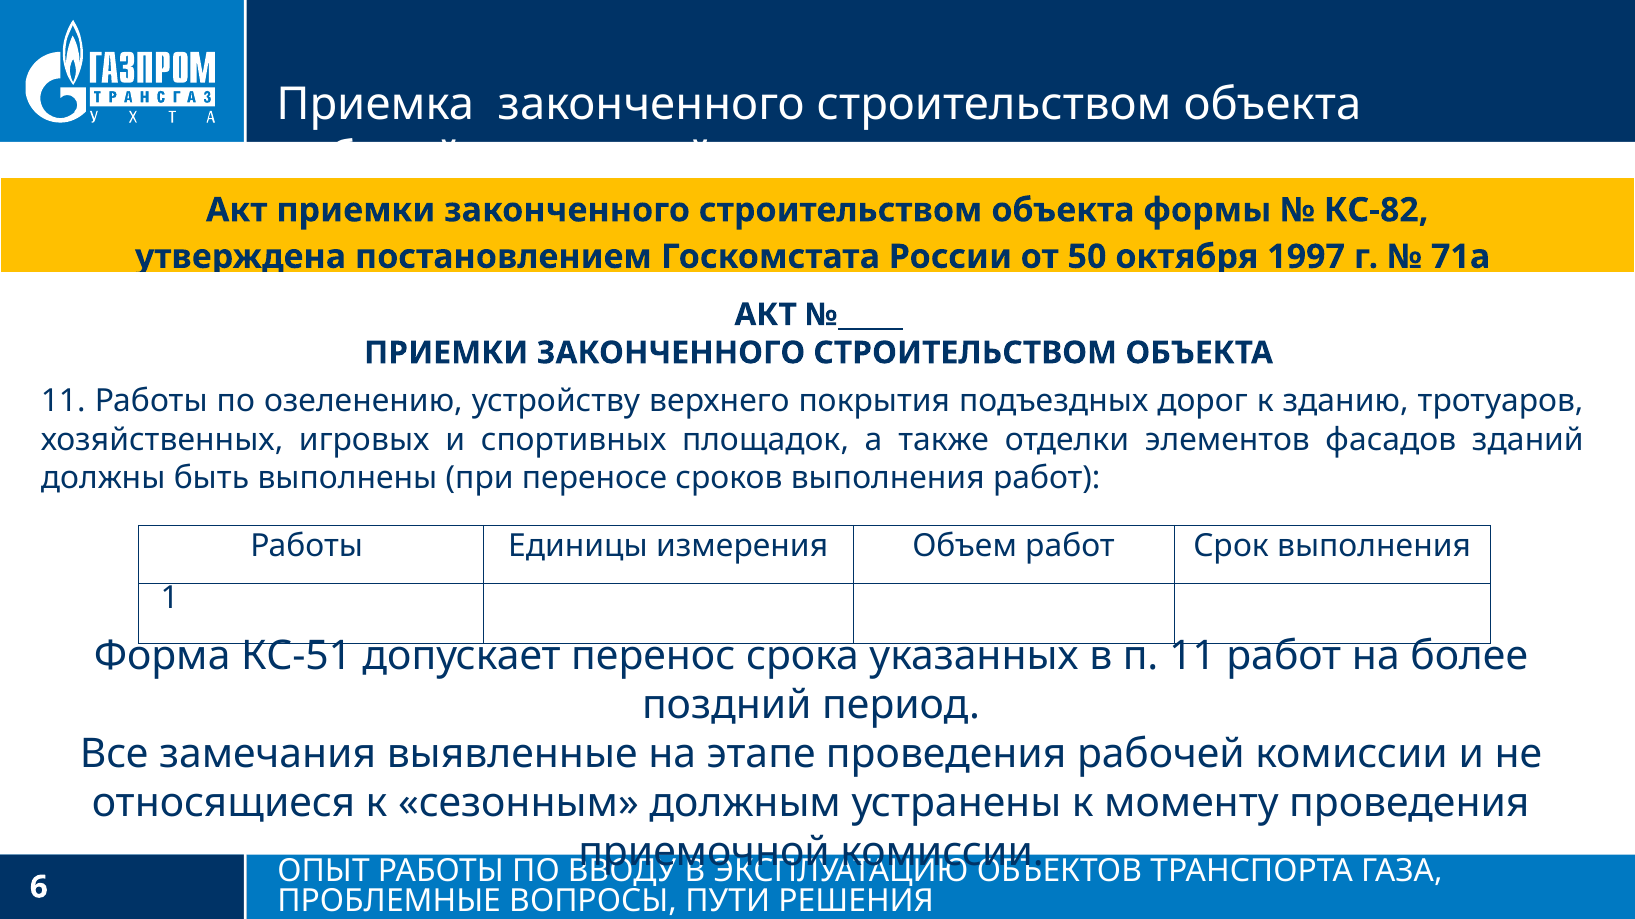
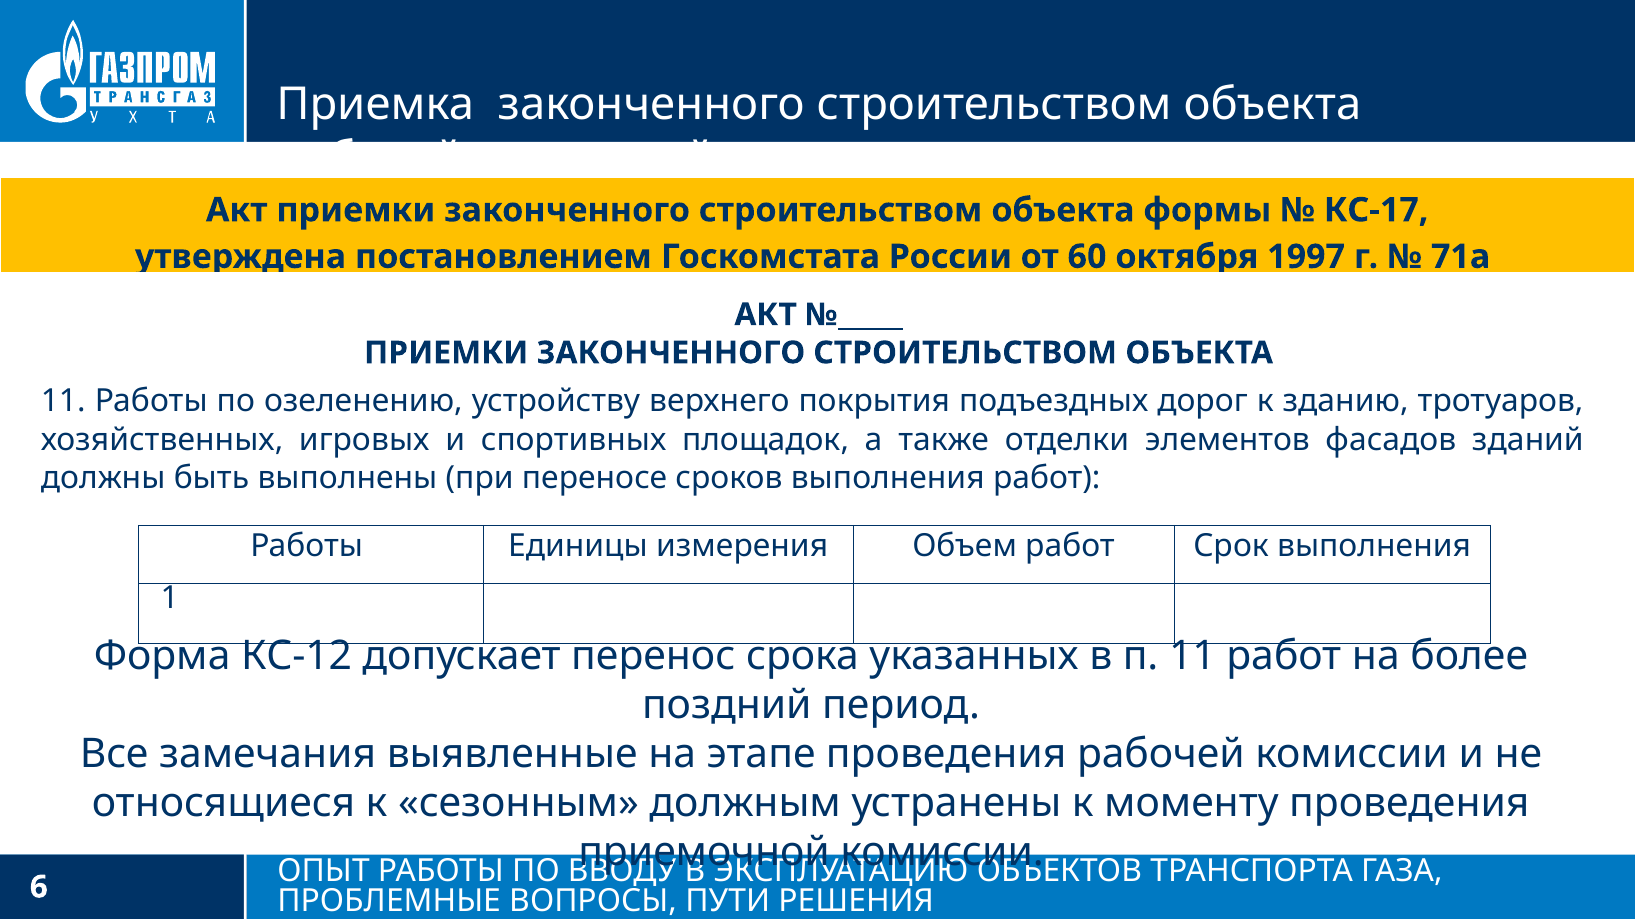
КС-82: КС-82 -> КС-17 (1376, 210)
50: 50 -> 60 (1087, 257)
КС-51: КС-51 -> КС-12 (297, 657)
